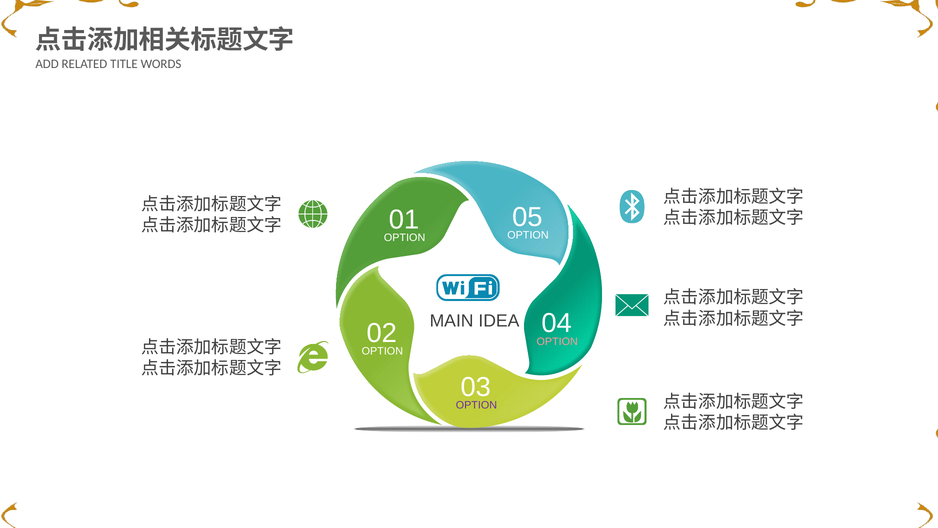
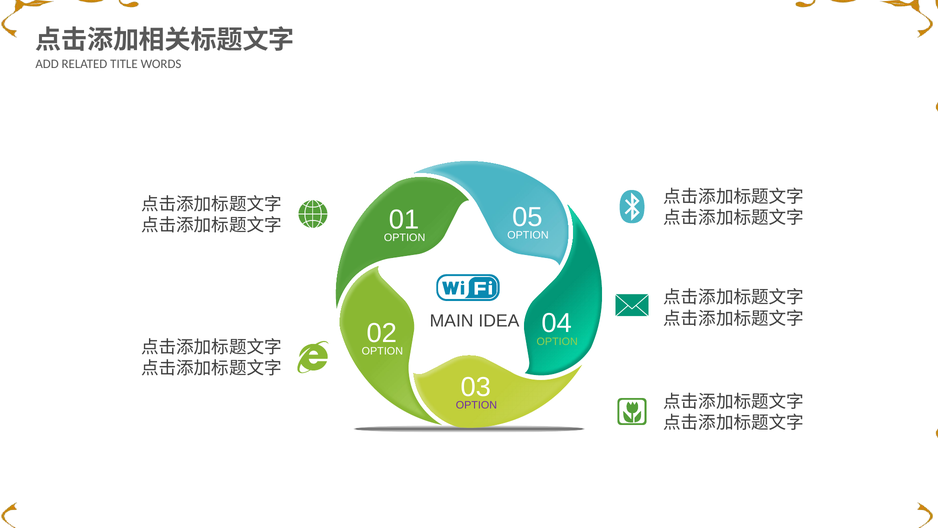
OPTION colour: pink -> light green (557, 341)
